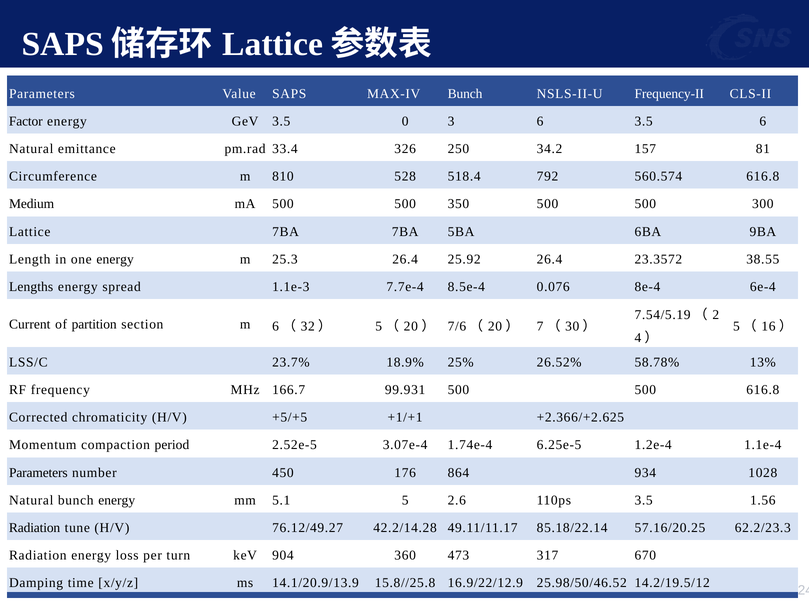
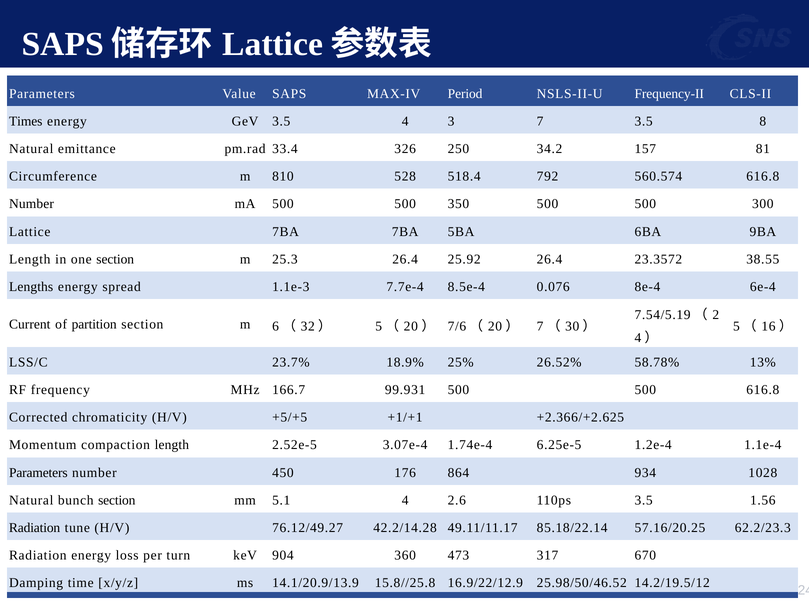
MAX-IV Bunch: Bunch -> Period (465, 94)
Factor: Factor -> Times (26, 121)
3.5 0: 0 -> 4 (405, 121)
3 6: 6 -> 7 (540, 121)
3.5 6: 6 -> 8 (763, 121)
Medium: Medium -> Number (32, 204)
one energy: energy -> section (115, 260)
compaction period: period -> length (172, 446)
bunch energy: energy -> section (117, 501)
5.1 5: 5 -> 4 (405, 501)
